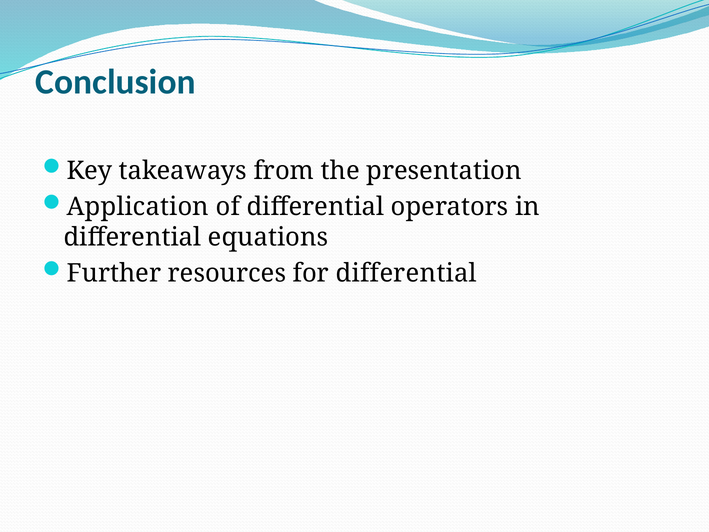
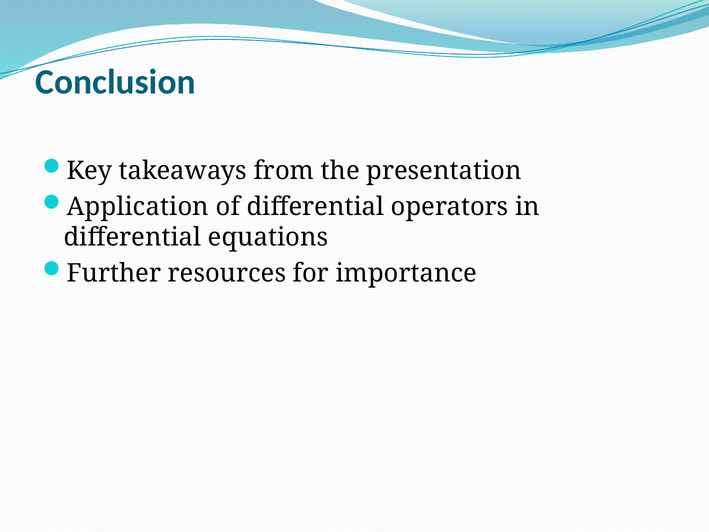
for differential: differential -> importance (406, 273)
